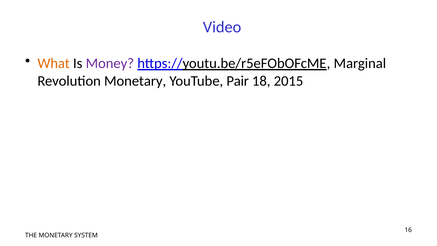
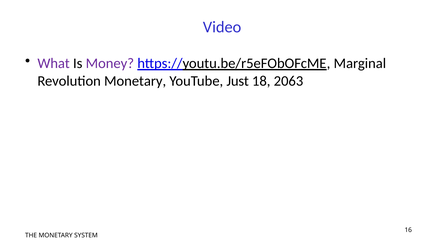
What colour: orange -> purple (54, 63)
Pair: Pair -> Just (238, 81)
2015: 2015 -> 2063 (288, 81)
